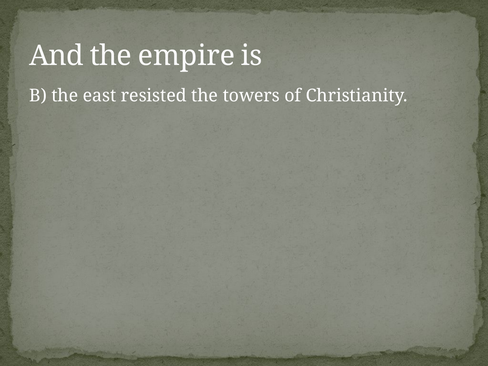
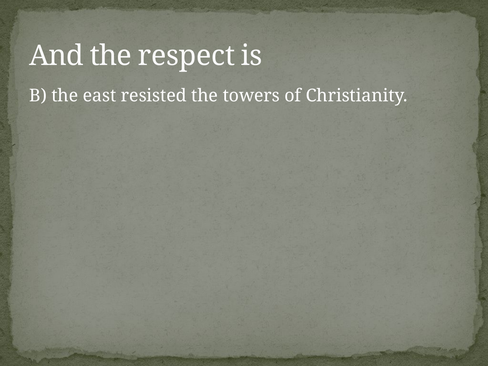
empire: empire -> respect (186, 56)
